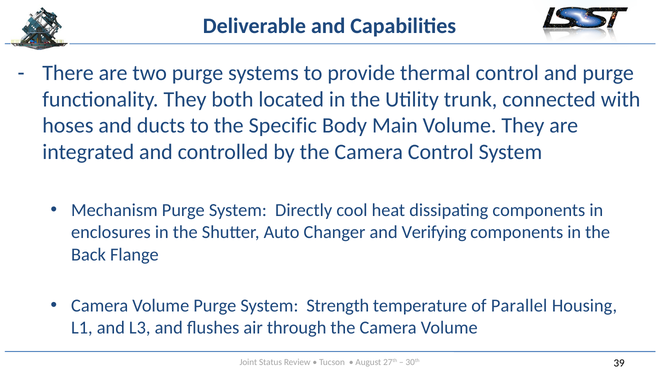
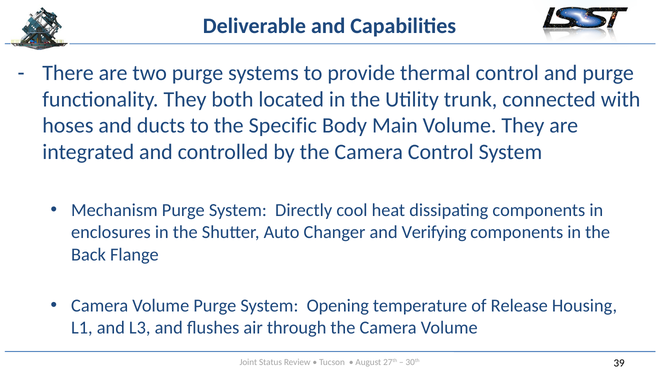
Strength: Strength -> Opening (338, 306)
Parallel: Parallel -> Release (519, 306)
